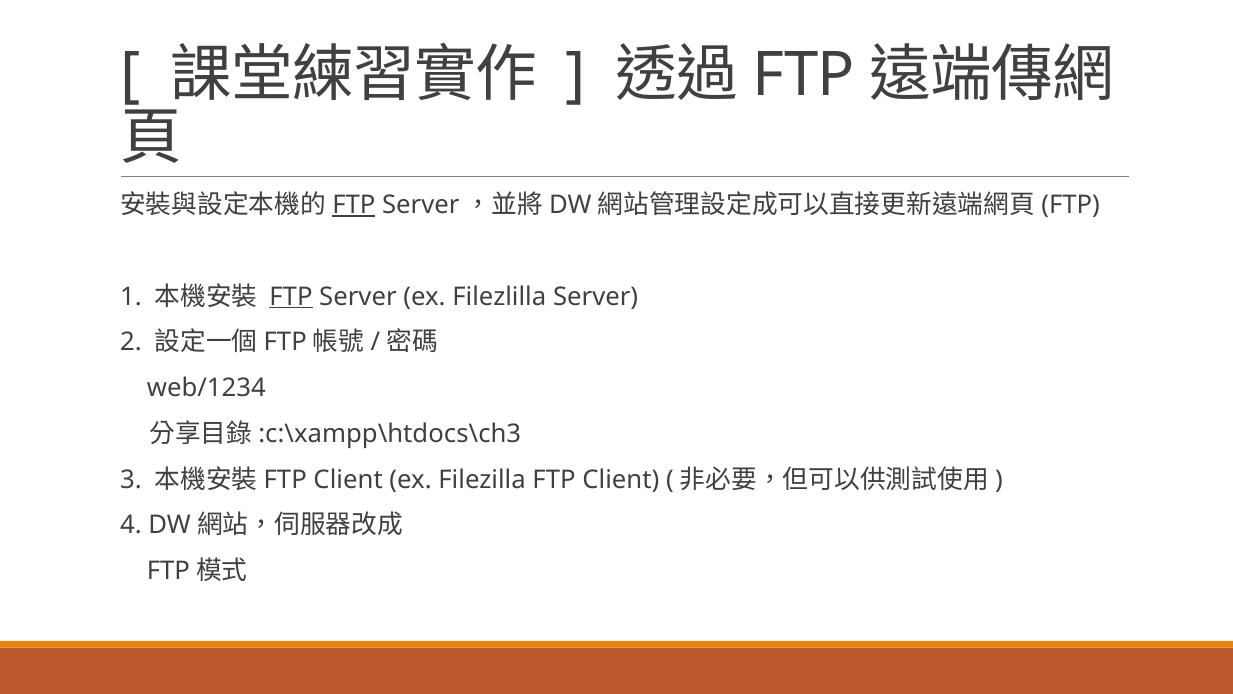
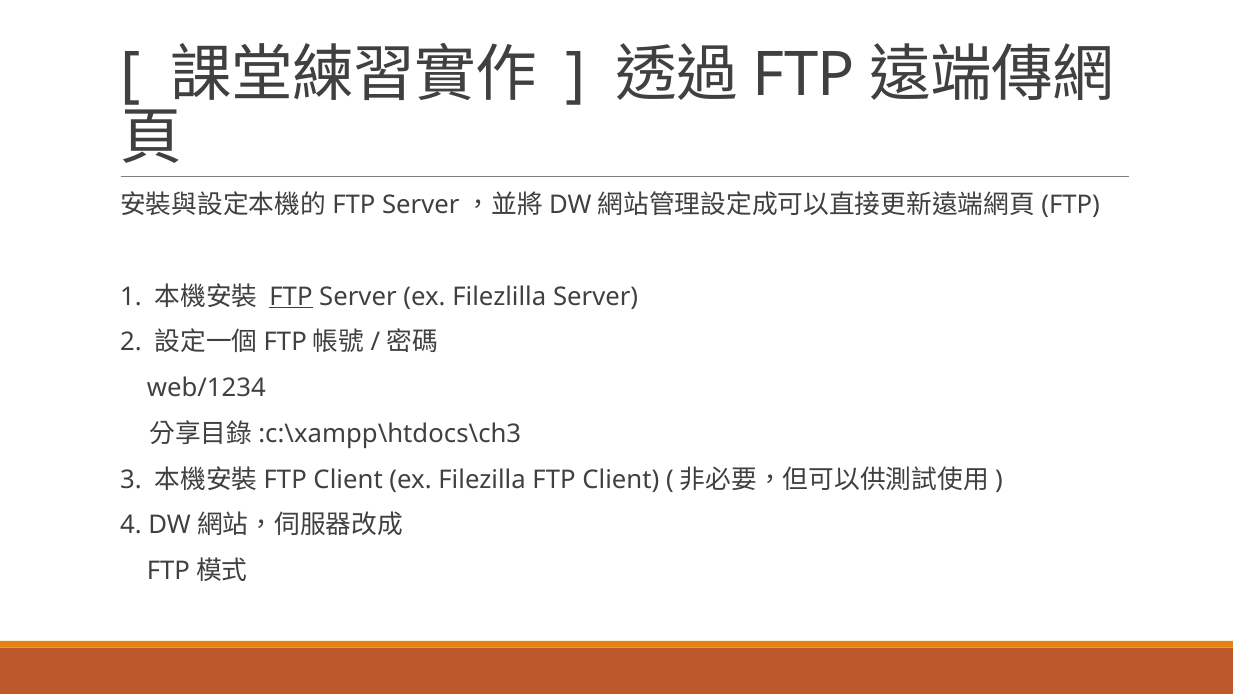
FTP underline: present -> none (354, 205)
